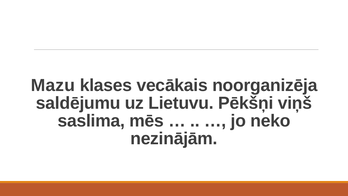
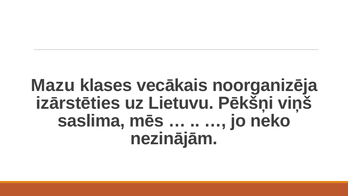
saldējumu: saldējumu -> izārstēties (78, 103)
